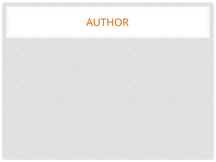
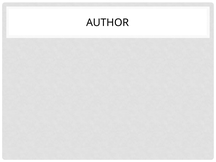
AUTHOR colour: orange -> black (108, 23)
